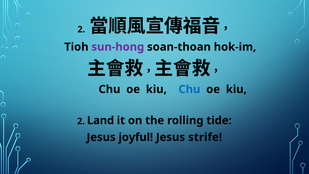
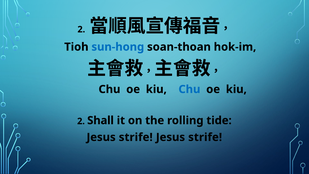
sun-hong colour: purple -> blue (118, 47)
Land: Land -> Shall (101, 120)
joyful: joyful -> strife (136, 137)
